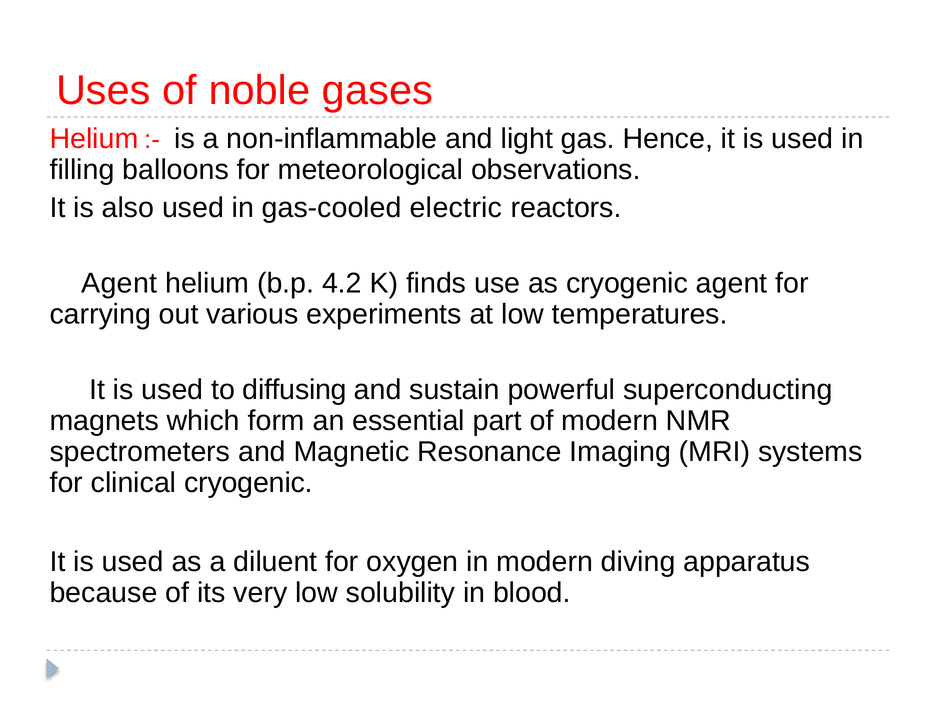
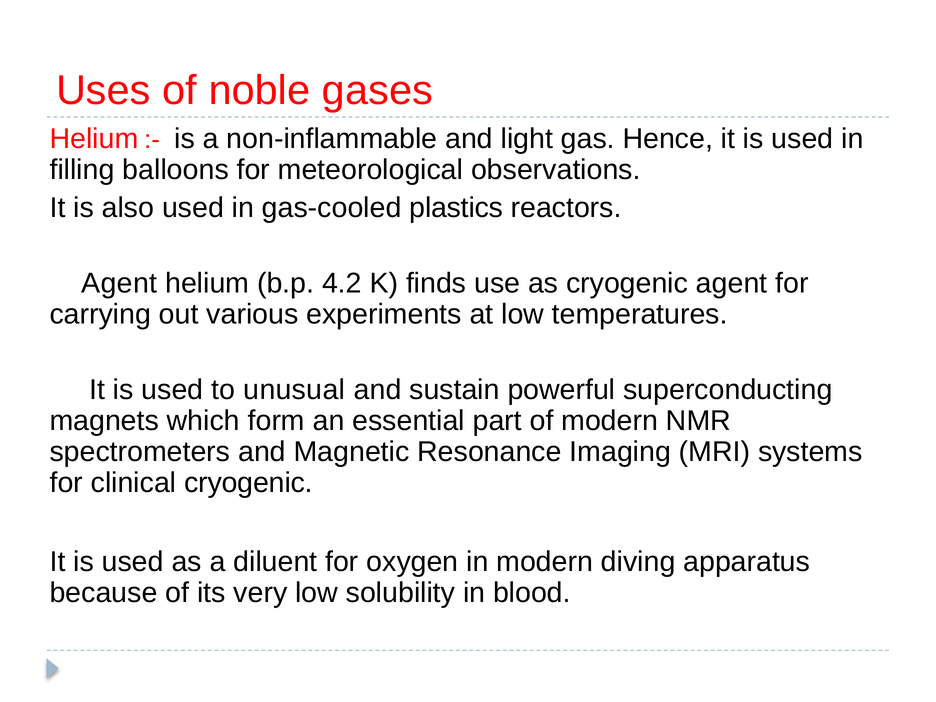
electric: electric -> plastics (456, 208)
diffusing: diffusing -> unusual (294, 390)
